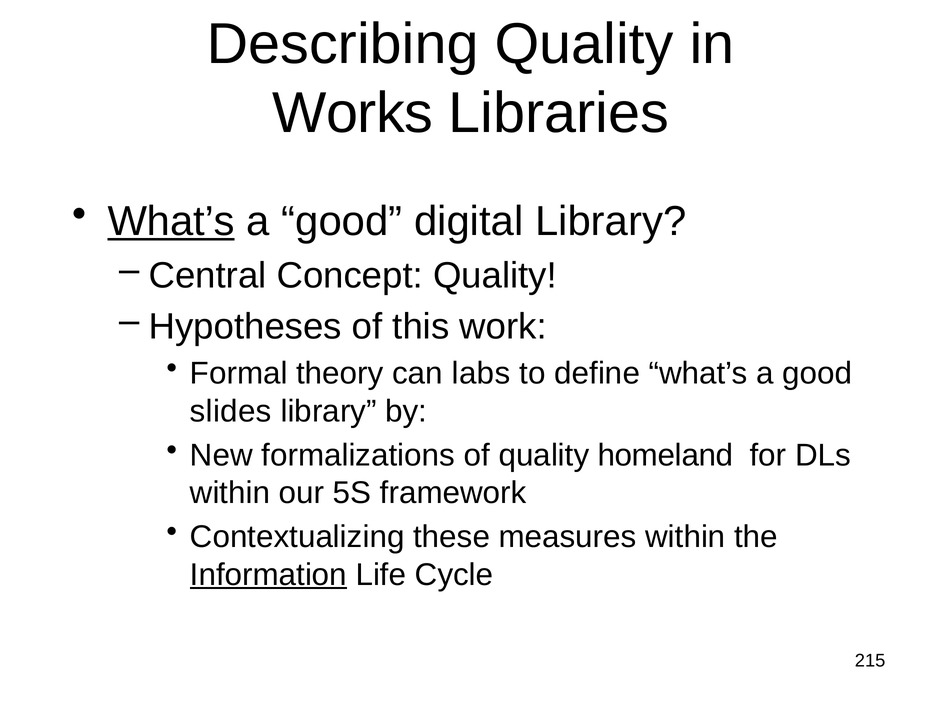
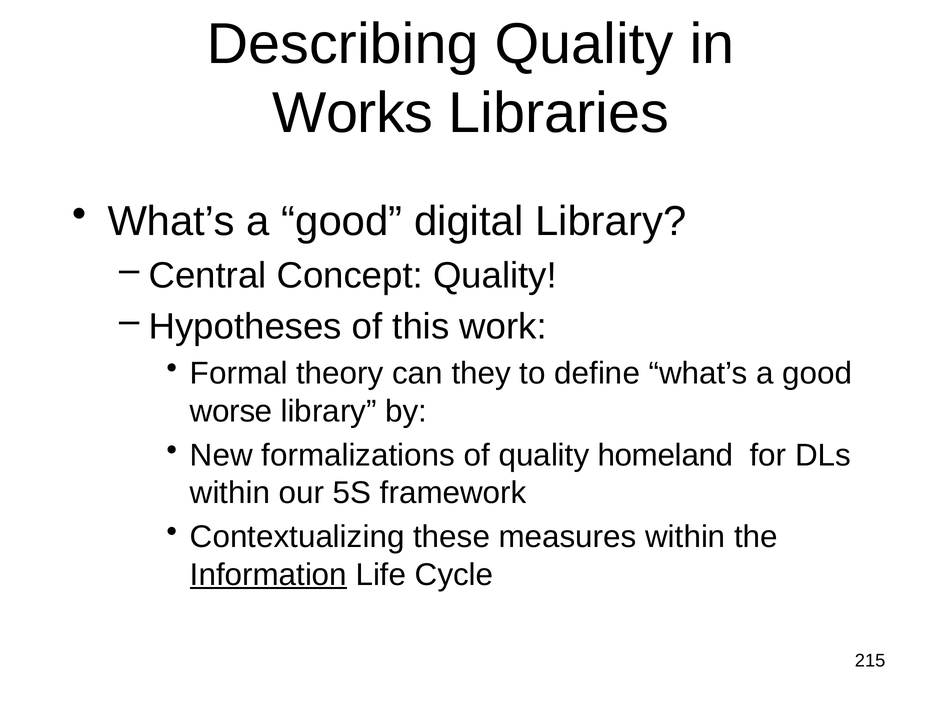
What’s underline: present -> none (171, 221)
labs: labs -> they (481, 373)
slides: slides -> worse (231, 411)
